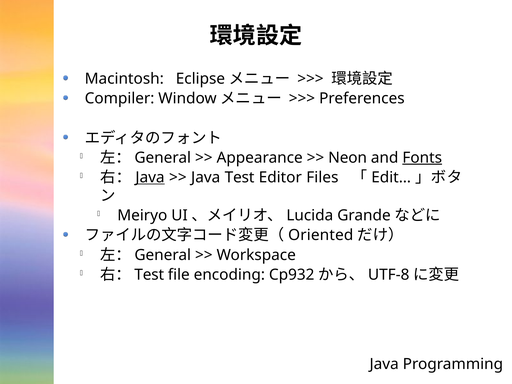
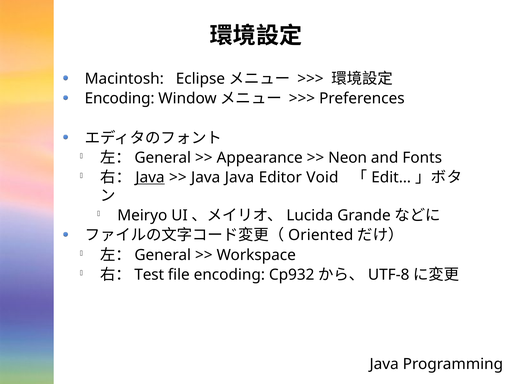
Compiler: Compiler -> Encoding (120, 99)
Fonts underline: present -> none (422, 158)
Java Test: Test -> Java (239, 177)
Files: Files -> Void (322, 177)
